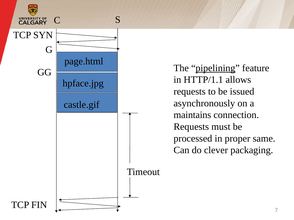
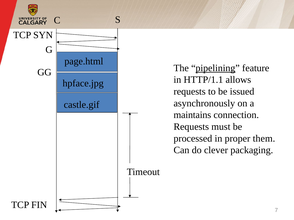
same: same -> them (264, 139)
